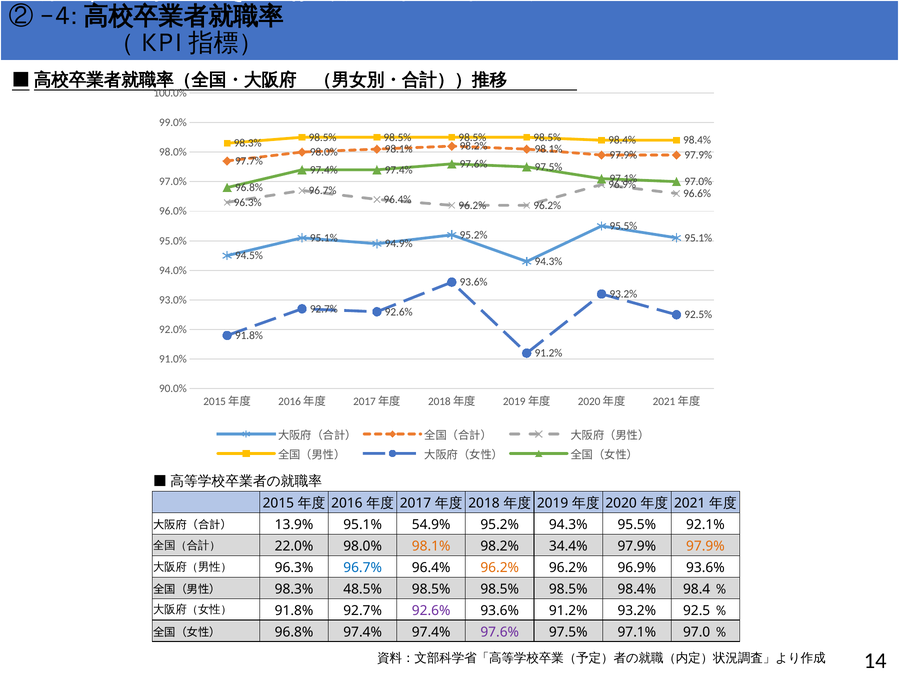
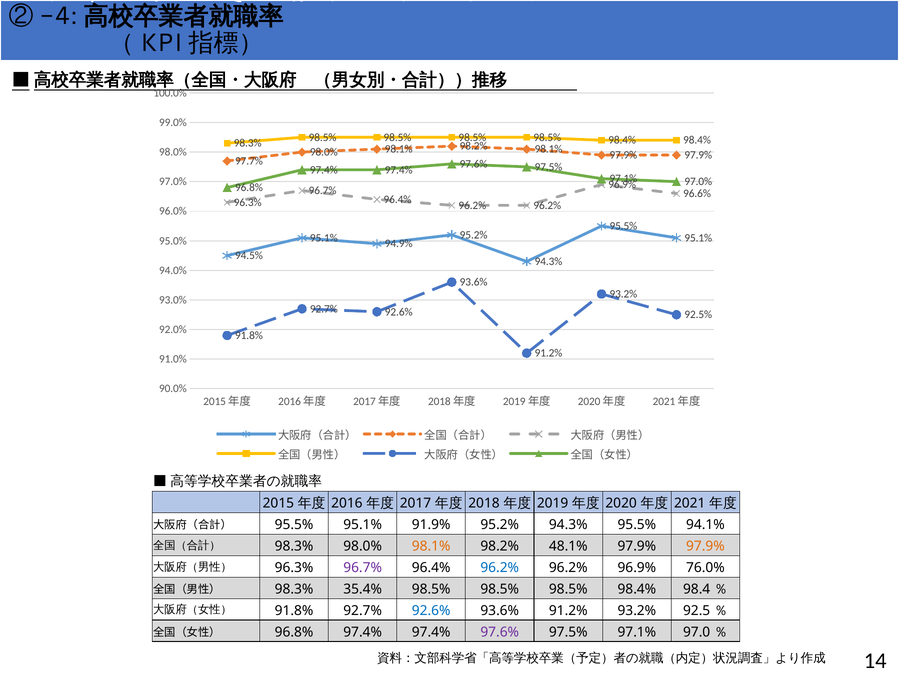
13.9%: 13.9% -> 95.5% (294, 524)
54.9%: 54.9% -> 91.9% (431, 524)
92.1%: 92.1% -> 94.1% (705, 524)
22.0%: 22.0% -> 98.3% (294, 545)
34.4%: 34.4% -> 48.1% (568, 545)
96.7% colour: blue -> purple (363, 567)
96.2% colour: orange -> blue (500, 567)
96.9% 93.6%: 93.6% -> 76.0% (705, 567)
48.5%: 48.5% -> 35.4% (363, 588)
92.6% colour: purple -> blue (431, 610)
